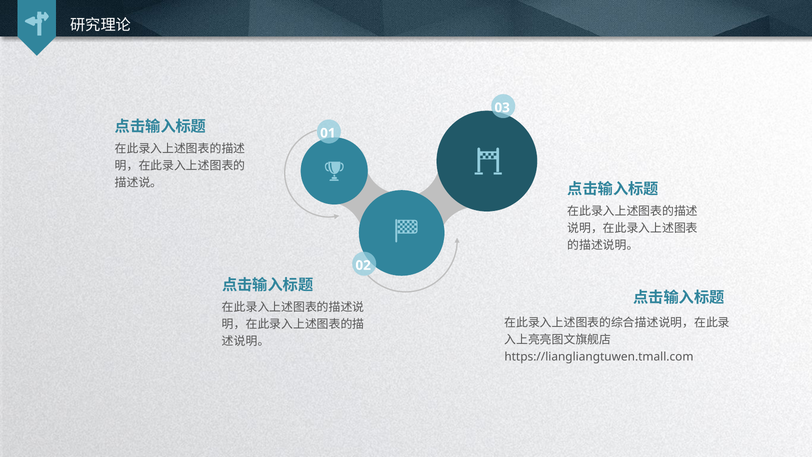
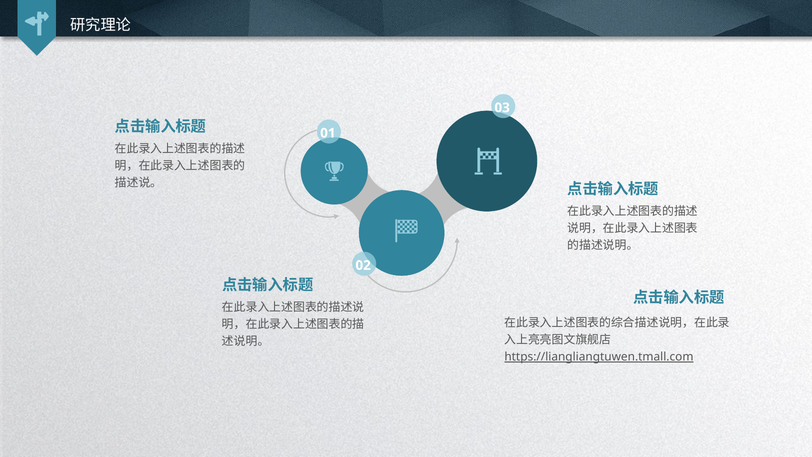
https://liangliangtuwen.tmall.com underline: none -> present (599, 357)
